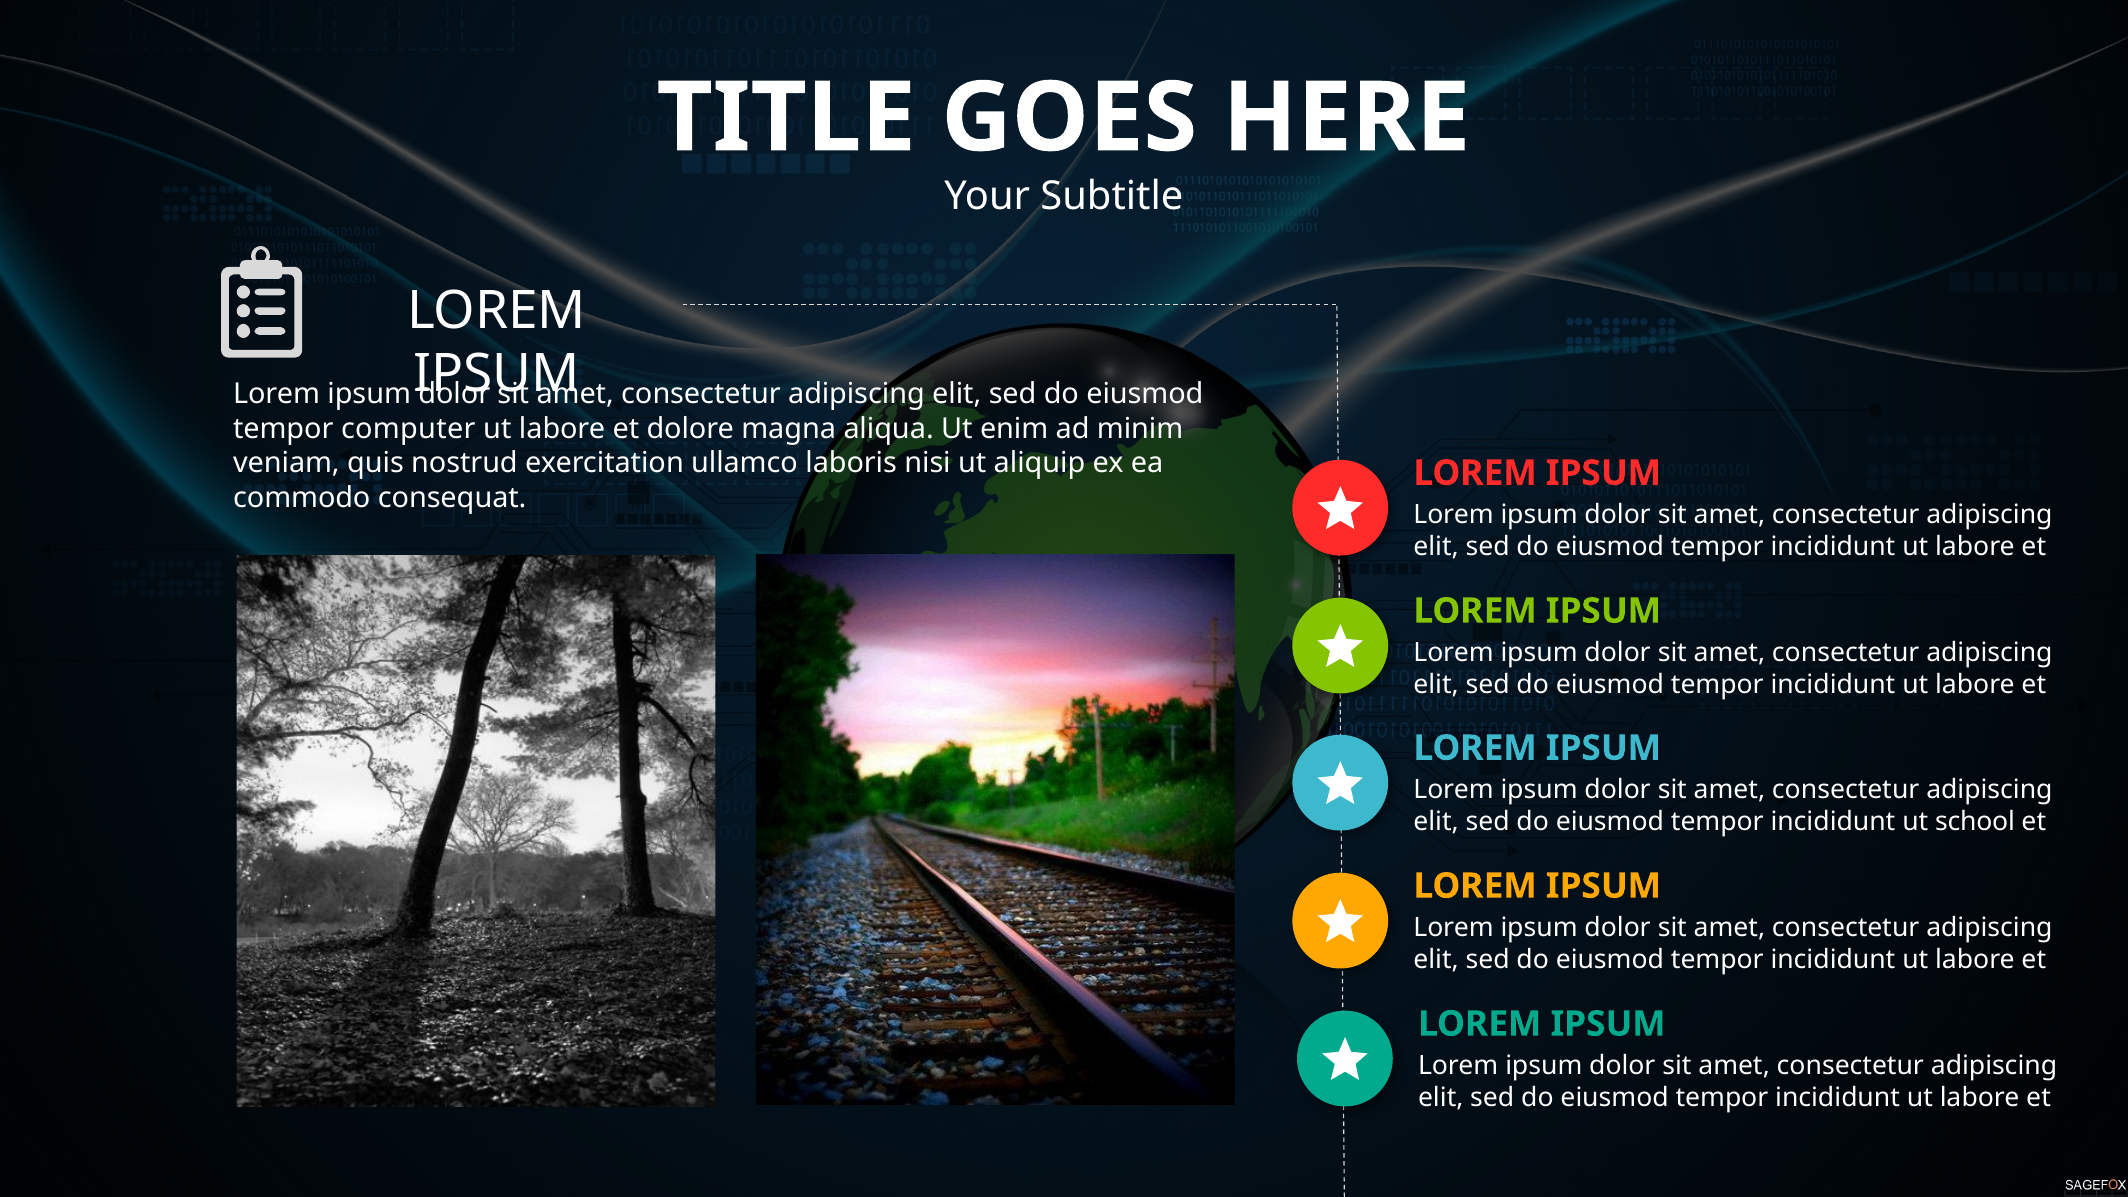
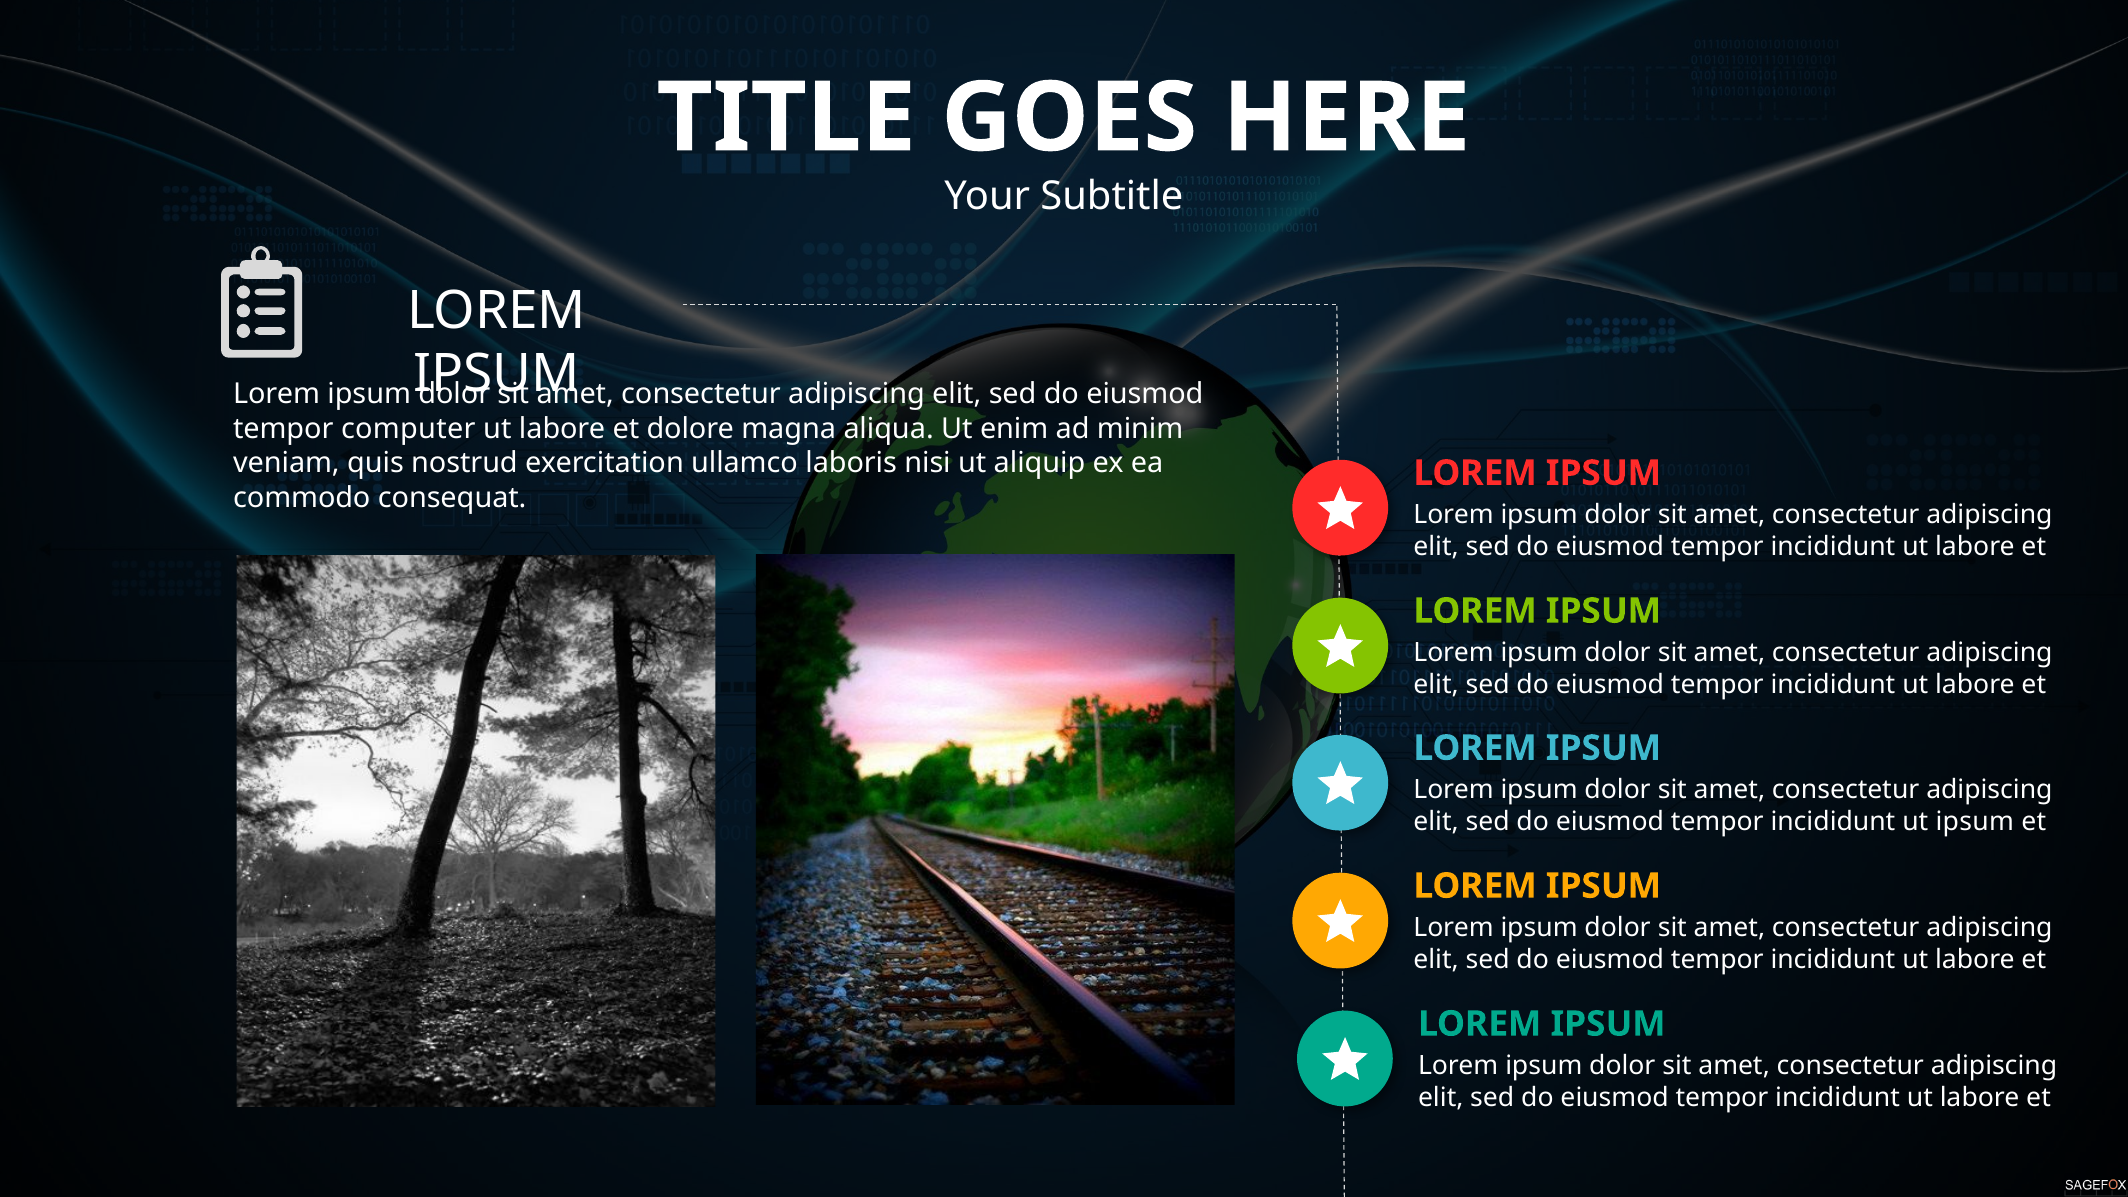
ut school: school -> ipsum (1975, 822)
